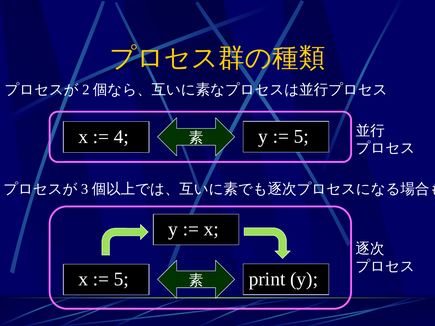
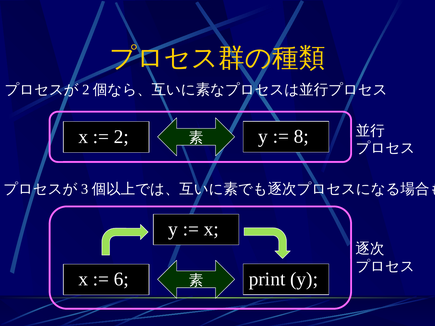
4: 4 -> 2 (121, 137)
5: 5 -> 8 (301, 137)
5: 5 -> 6 (121, 279)
